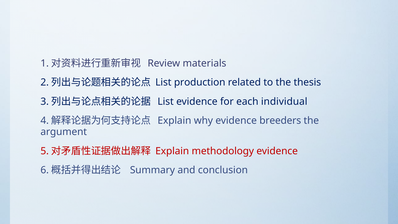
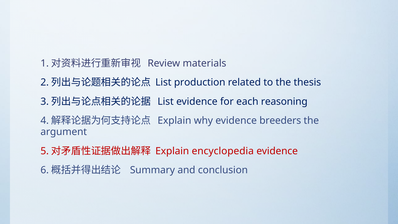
individual: individual -> reasoning (284, 101)
methodology: methodology -> encyclopedia (223, 151)
